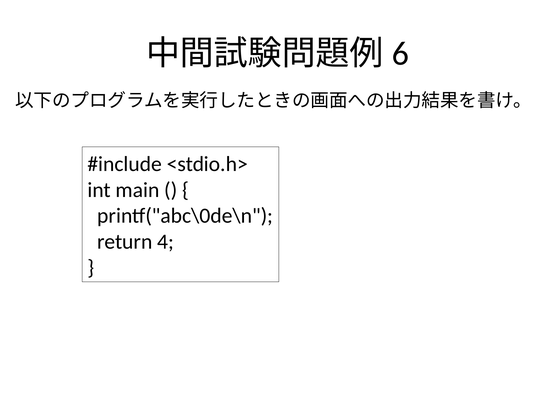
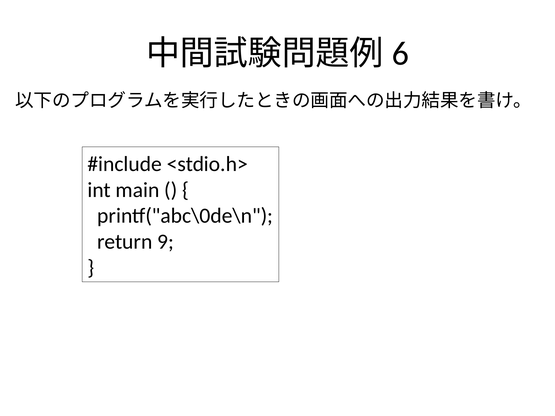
4: 4 -> 9 (166, 242)
